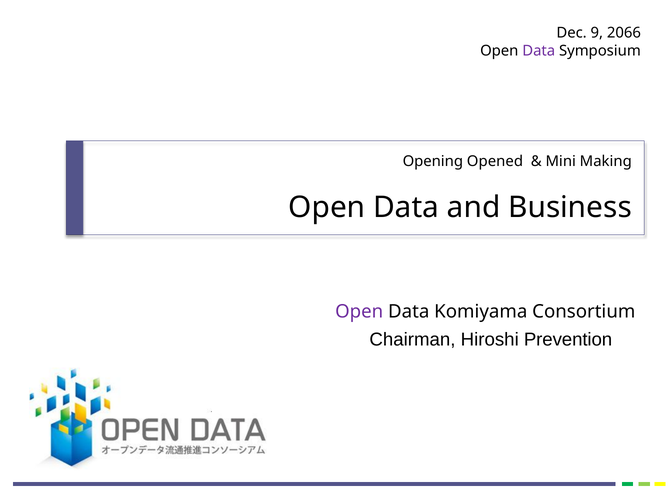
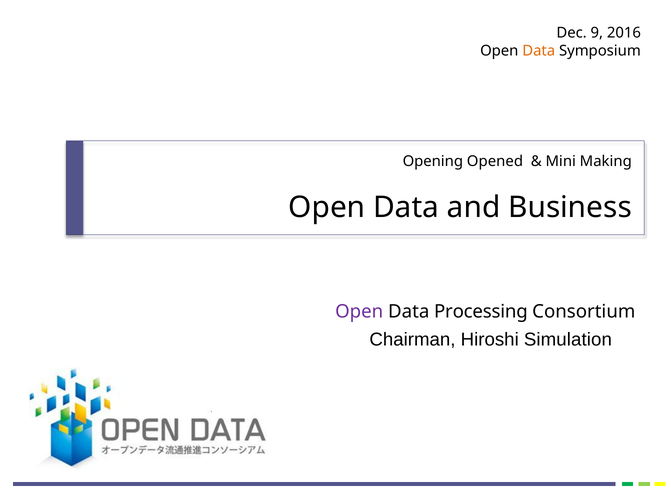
2066: 2066 -> 2016 (624, 33)
Data colour: purple -> orange (539, 51)
Komiyama: Komiyama -> Processing (481, 312)
Prevention: Prevention -> Simulation (568, 340)
